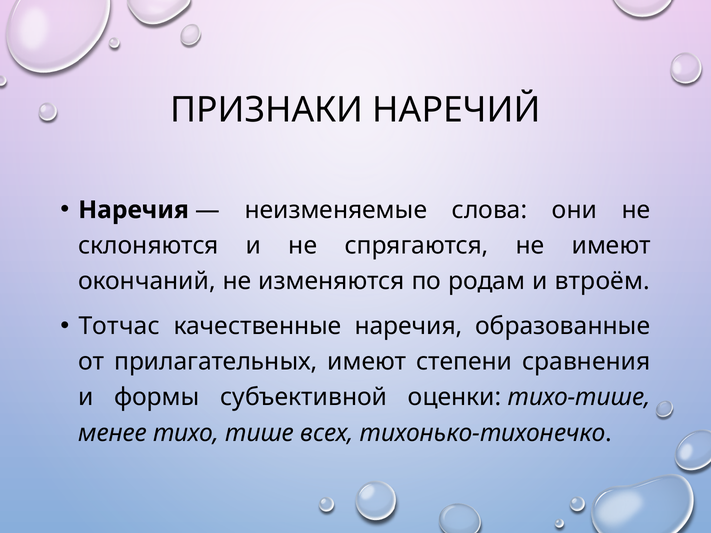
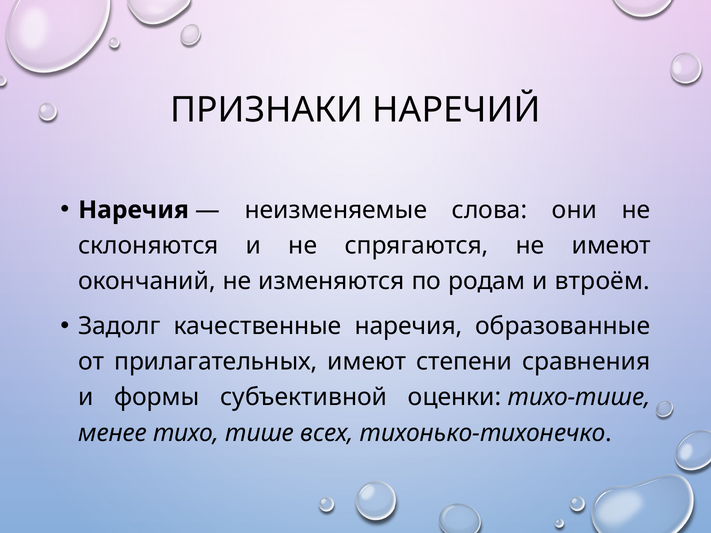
Тотчас: Тотчас -> Задолг (119, 326)
